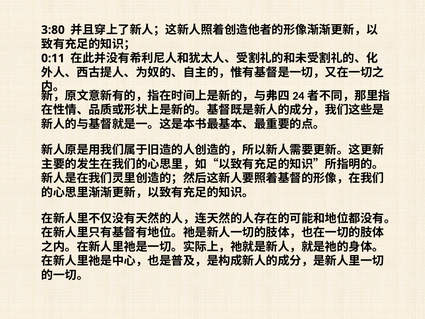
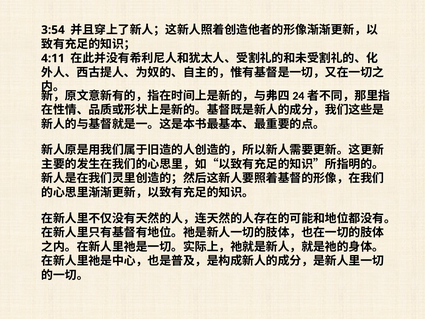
3:80: 3:80 -> 3:54 (53, 30)
0:11: 0:11 -> 4:11 (53, 58)
